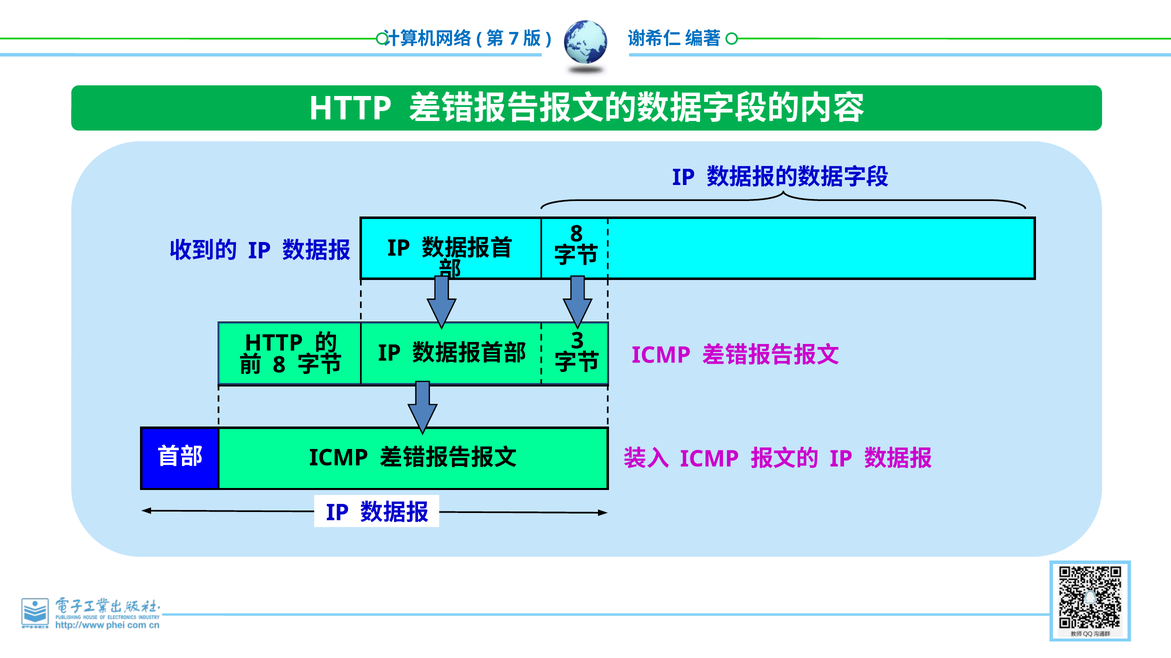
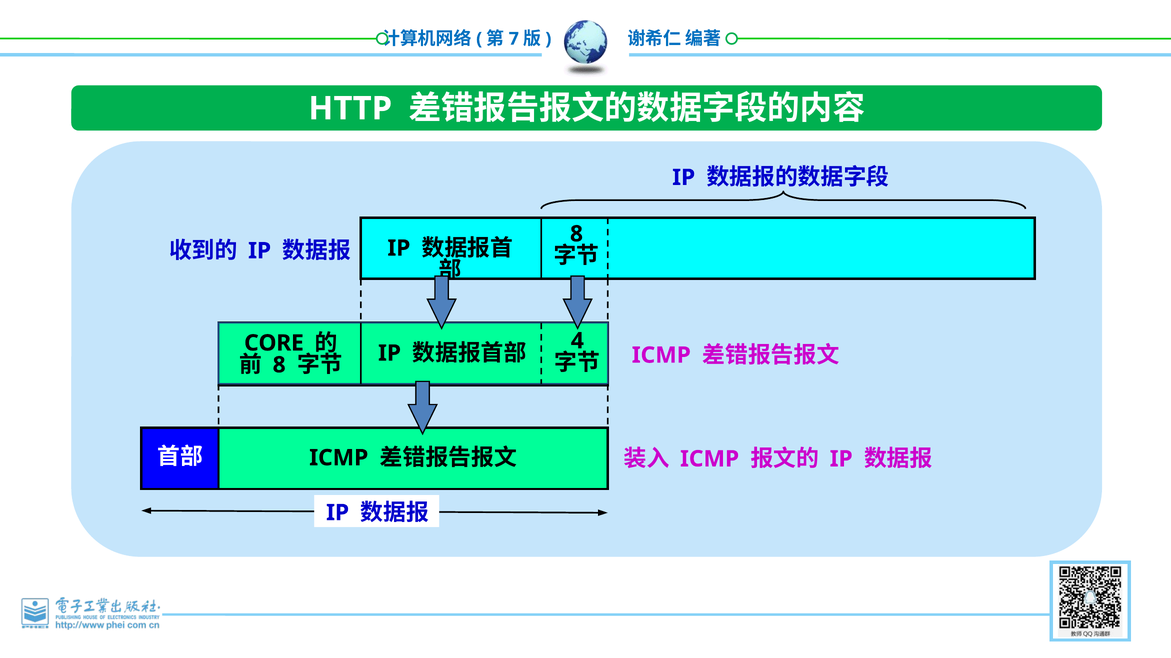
HTTP: HTTP -> CORE (274, 343)
3: 3 -> 4 (577, 341)
